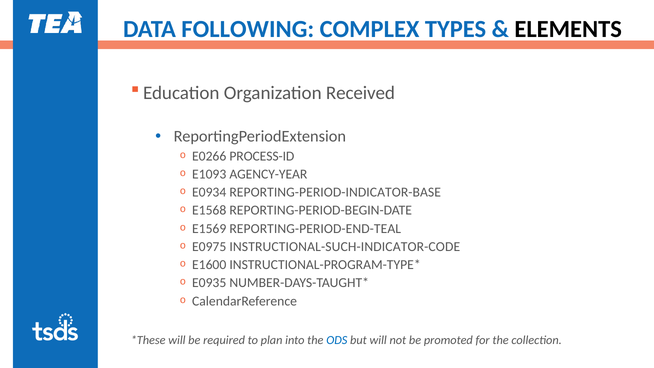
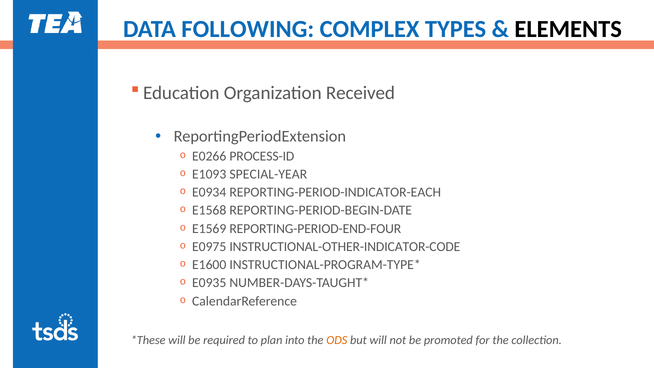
AGENCY-YEAR: AGENCY-YEAR -> SPECIAL-YEAR (268, 174)
REPORTING-PERIOD-INDICATOR-BASE: REPORTING-PERIOD-INDICATOR-BASE -> REPORTING-PERIOD-INDICATOR-EACH (335, 192)
REPORTING-PERIOD-END-TEAL: REPORTING-PERIOD-END-TEAL -> REPORTING-PERIOD-END-FOUR (315, 228)
INSTRUCTIONAL-SUCH-INDICATOR-CODE: INSTRUCTIONAL-SUCH-INDICATOR-CODE -> INSTRUCTIONAL-OTHER-INDICATOR-CODE (345, 247)
ODS colour: blue -> orange (337, 340)
